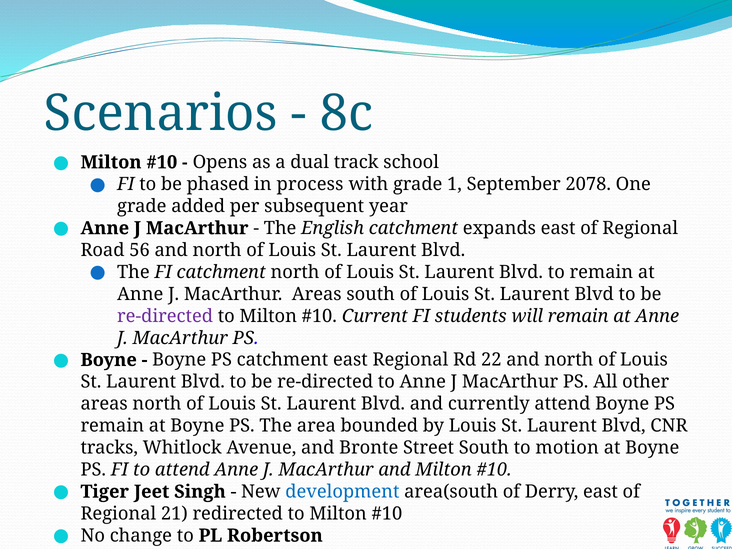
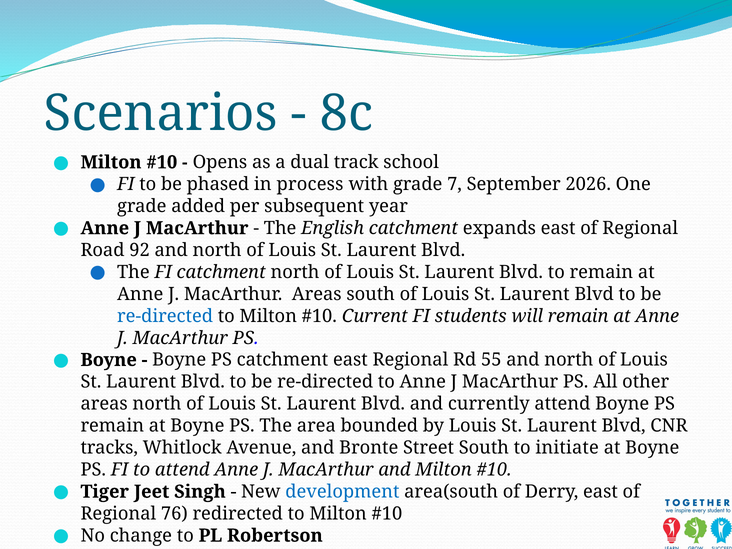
1: 1 -> 7 (455, 184)
2078: 2078 -> 2026 (588, 184)
56: 56 -> 92 (140, 250)
re-directed colour: purple -> blue (165, 316)
22: 22 -> 55 (491, 360)
motion: motion -> initiate (567, 448)
21: 21 -> 76 (174, 514)
